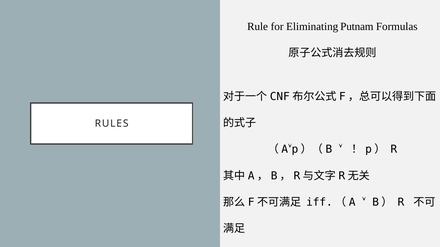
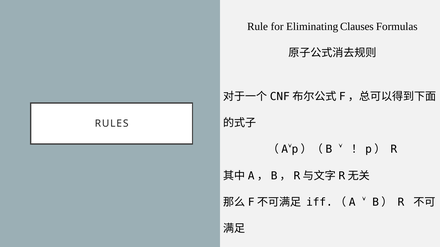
Putnam: Putnam -> Clauses (357, 26)
